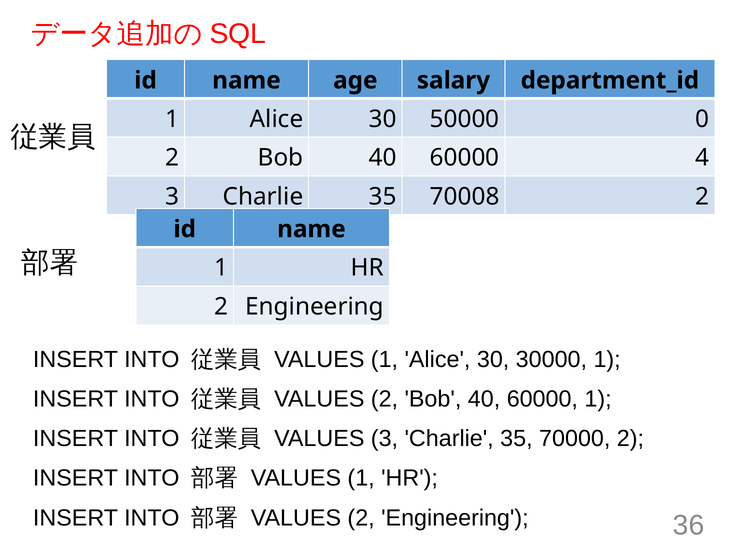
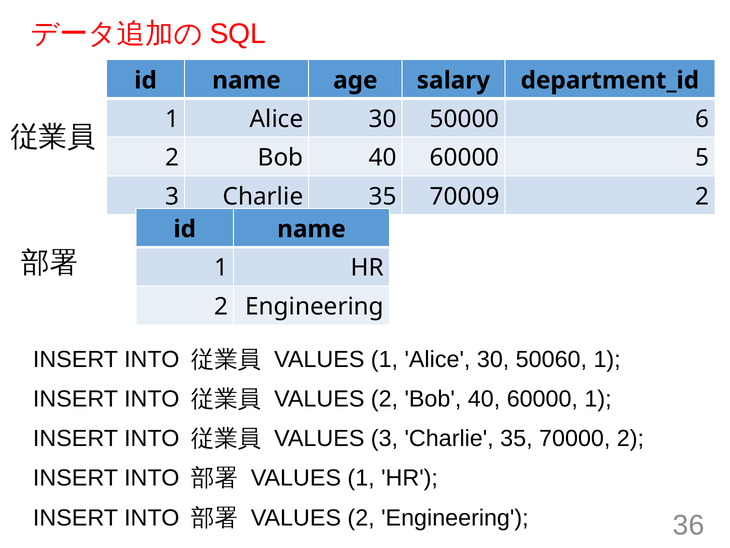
0: 0 -> 6 (702, 119)
4: 4 -> 5 (702, 158)
70008: 70008 -> 70009 (465, 196)
30000: 30000 -> 50060 (551, 359)
